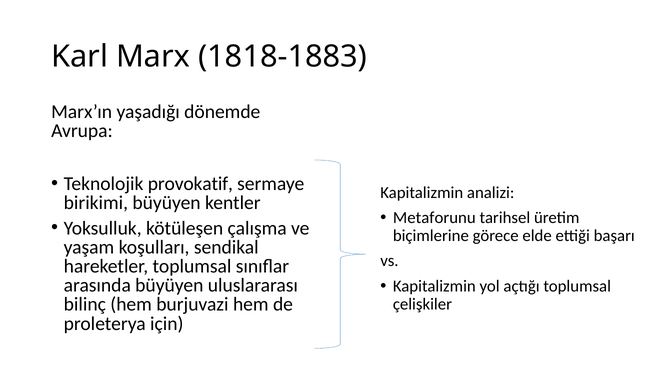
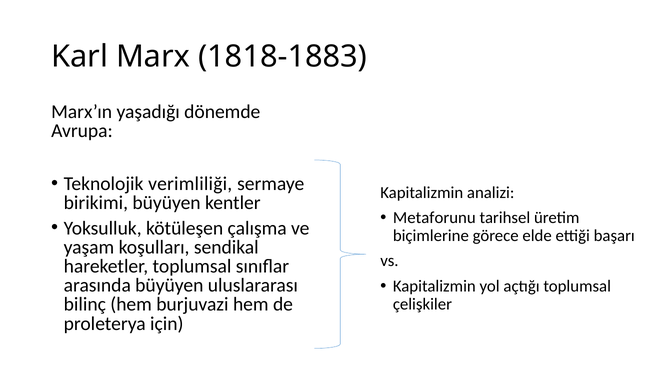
provokatif: provokatif -> verimliliği (190, 184)
